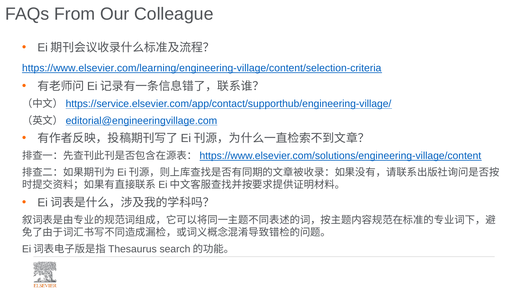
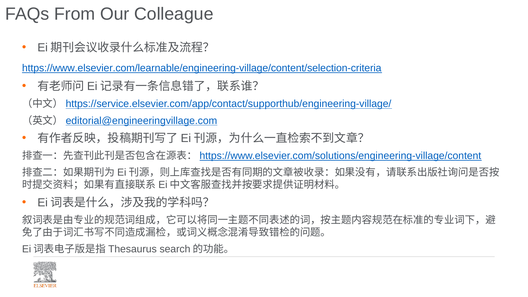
https://www.elsevier.com/learning/engineering-village/content/selection-criteria: https://www.elsevier.com/learning/engineering-village/content/selection-criteria -> https://www.elsevier.com/learnable/engineering-village/content/selection-criteria (202, 68)
